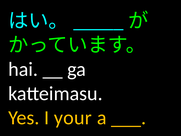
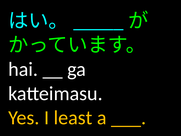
your: your -> least (73, 117)
